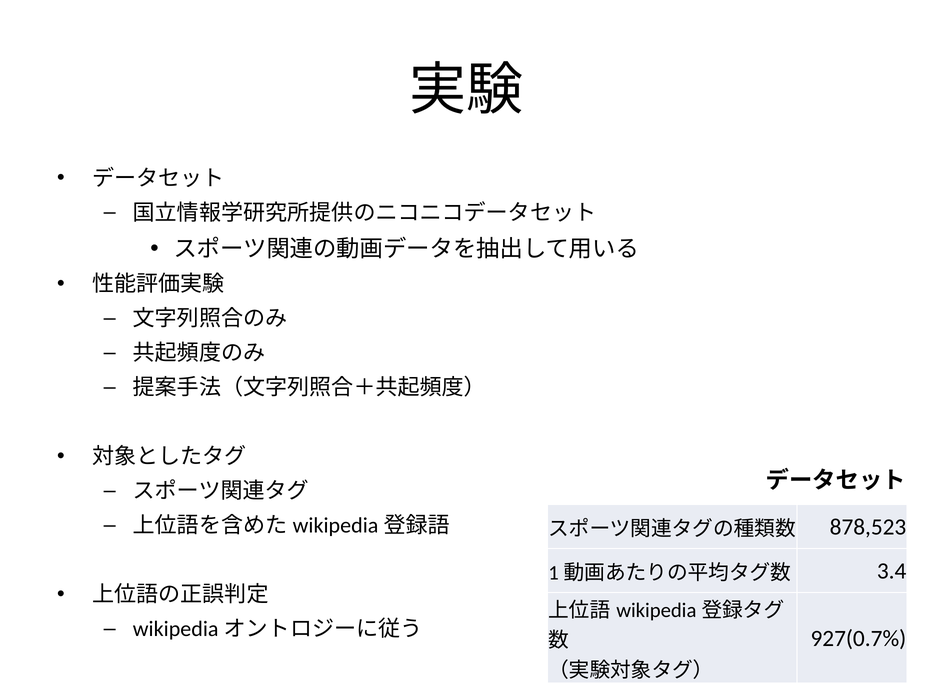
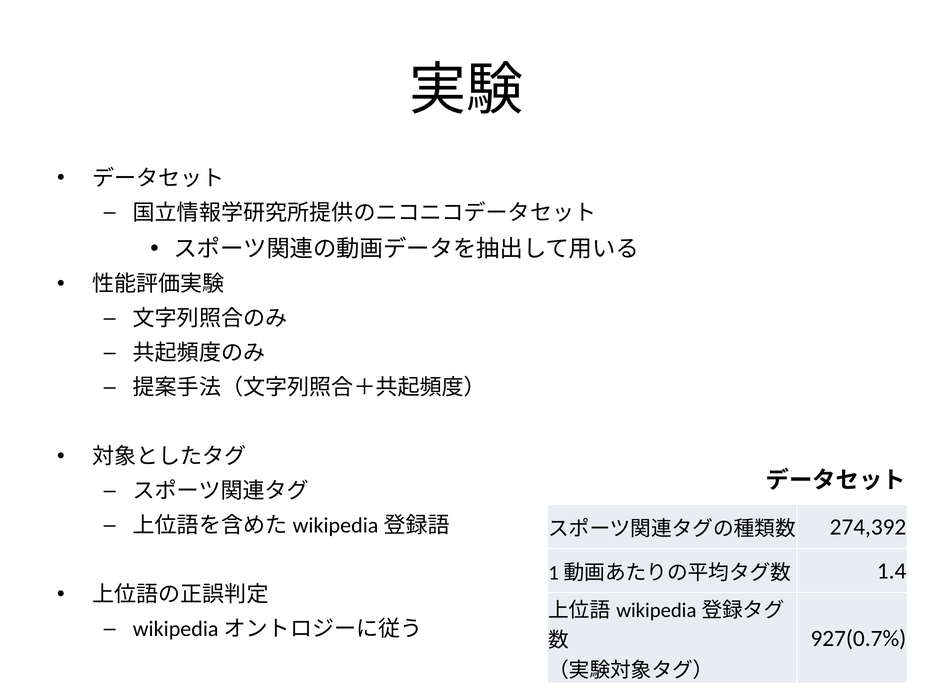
878,523: 878,523 -> 274,392 (868, 527)
3.4: 3.4 -> 1.4 (892, 571)
